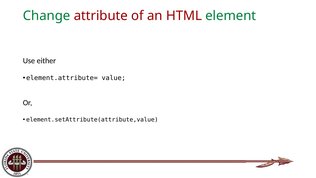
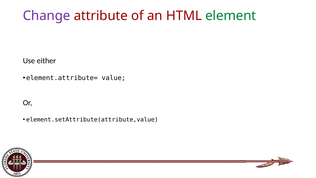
Change colour: green -> purple (47, 16)
